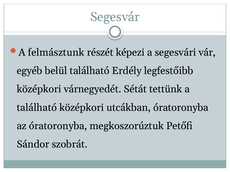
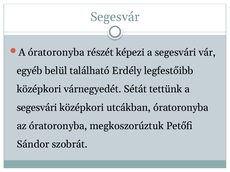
A felmásztunk: felmásztunk -> óratoronyba (56, 53)
található: található -> segesvári (37, 108)
